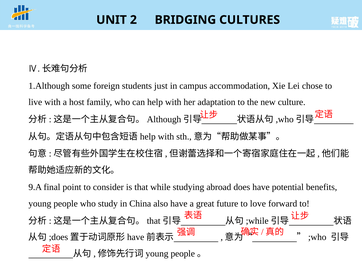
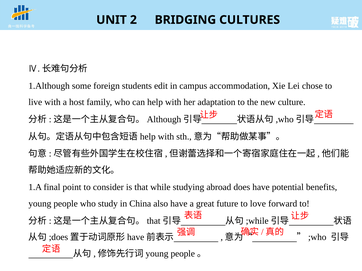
just: just -> edit (161, 86)
9.A: 9.A -> 1.A (35, 187)
